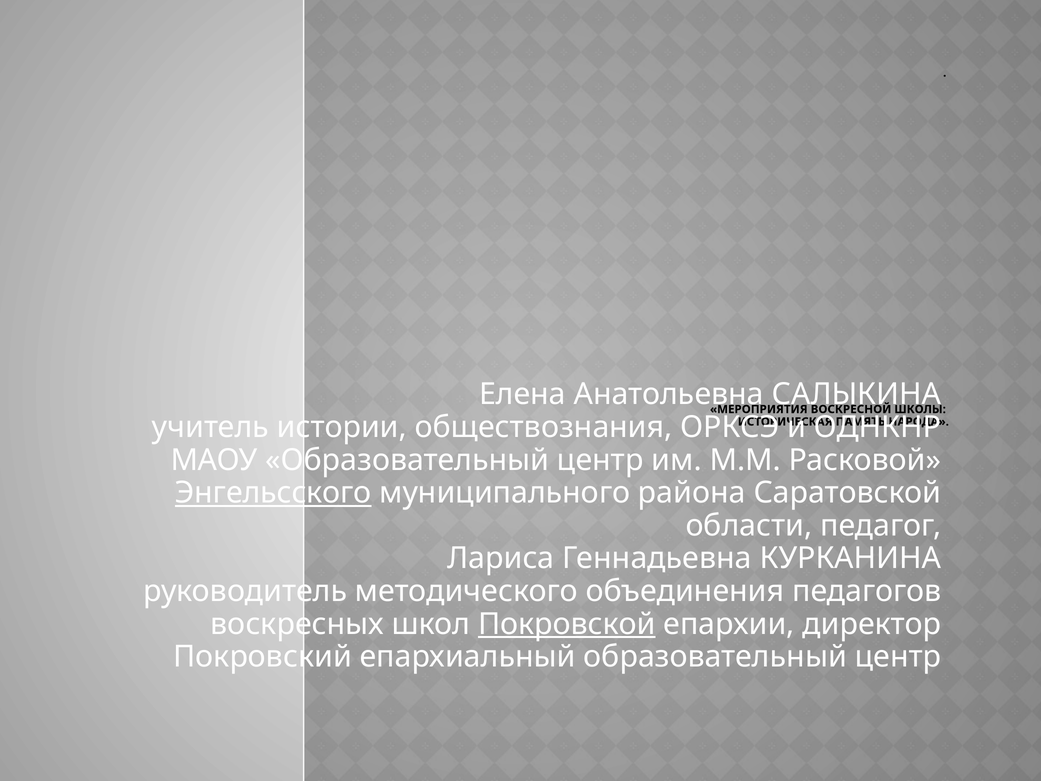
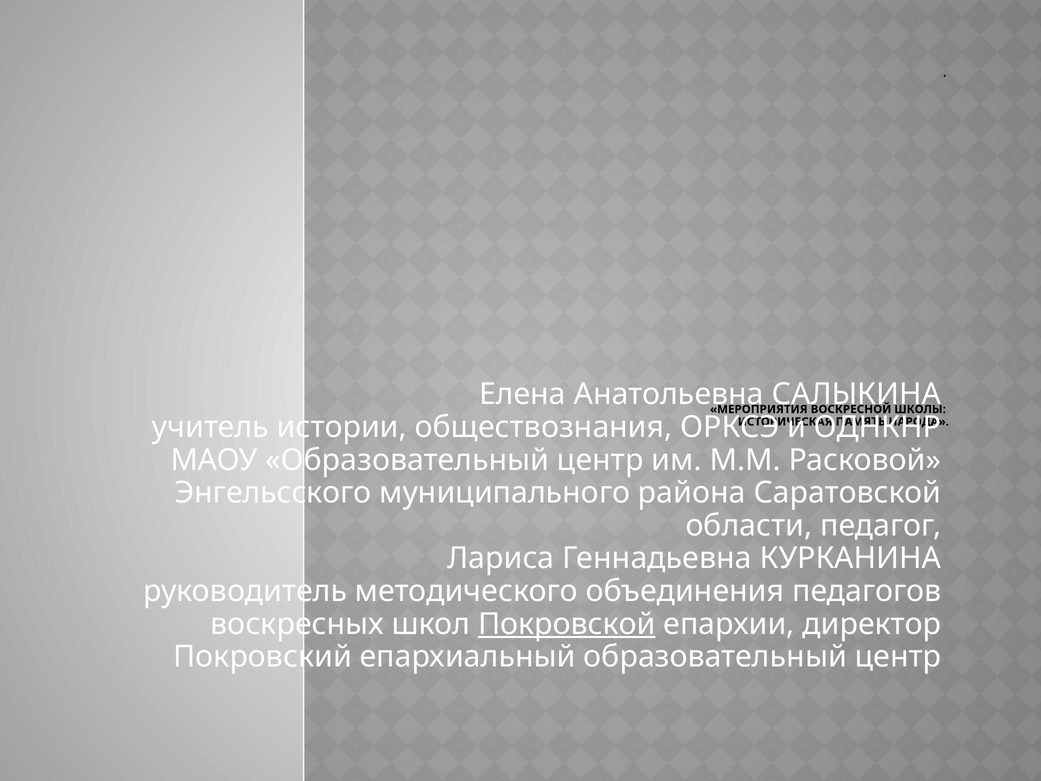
Энгельсского underline: present -> none (273, 493)
